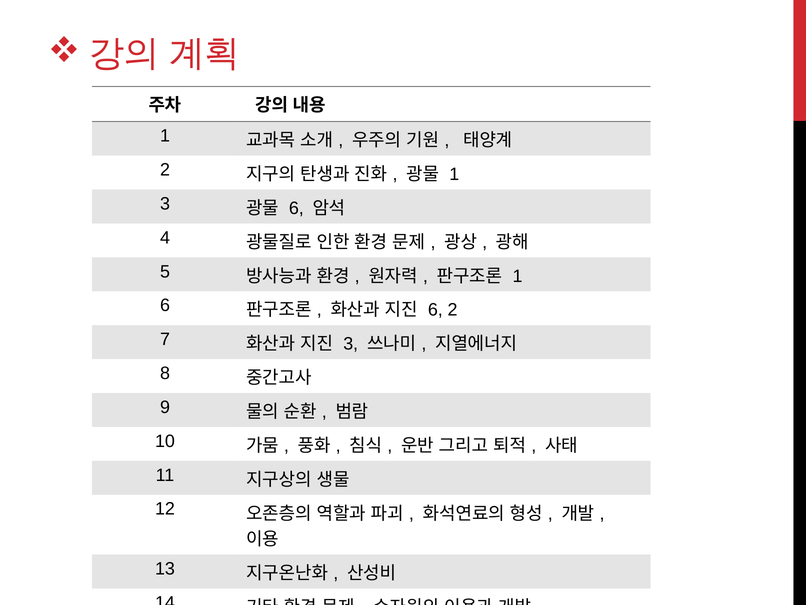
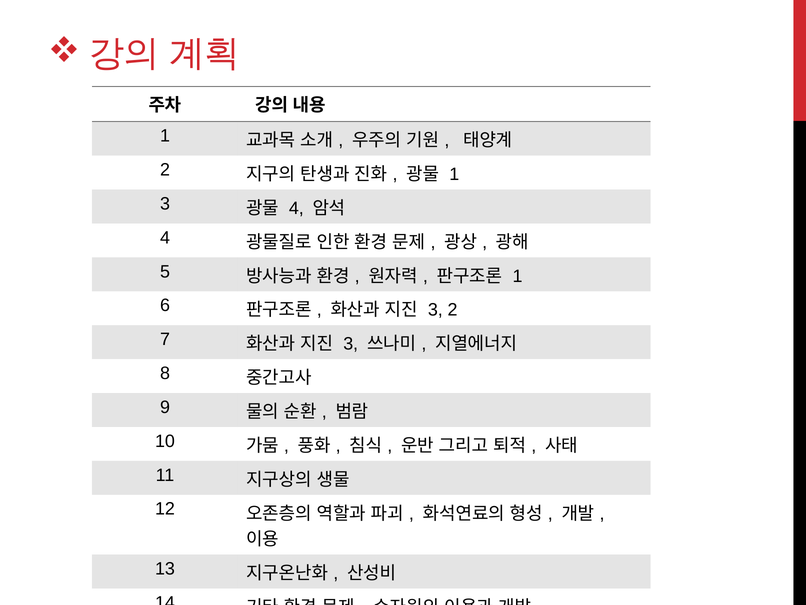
6: 6 -> 4 (296, 208)
6: 6 -> 3 (435, 310)
